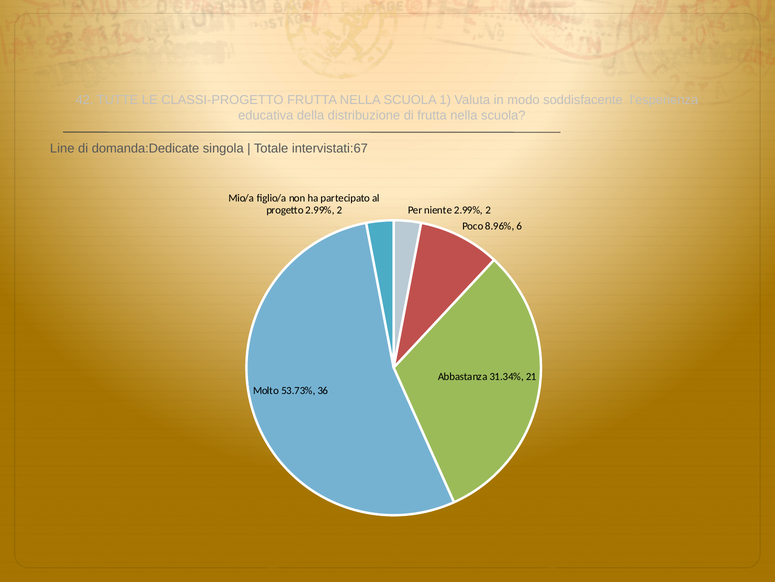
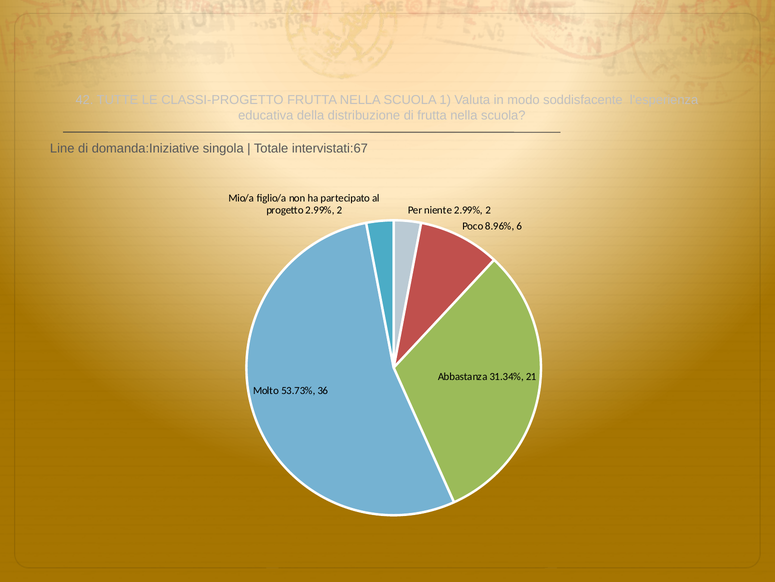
domanda:Dedicate: domanda:Dedicate -> domanda:Iniziative (145, 148)
